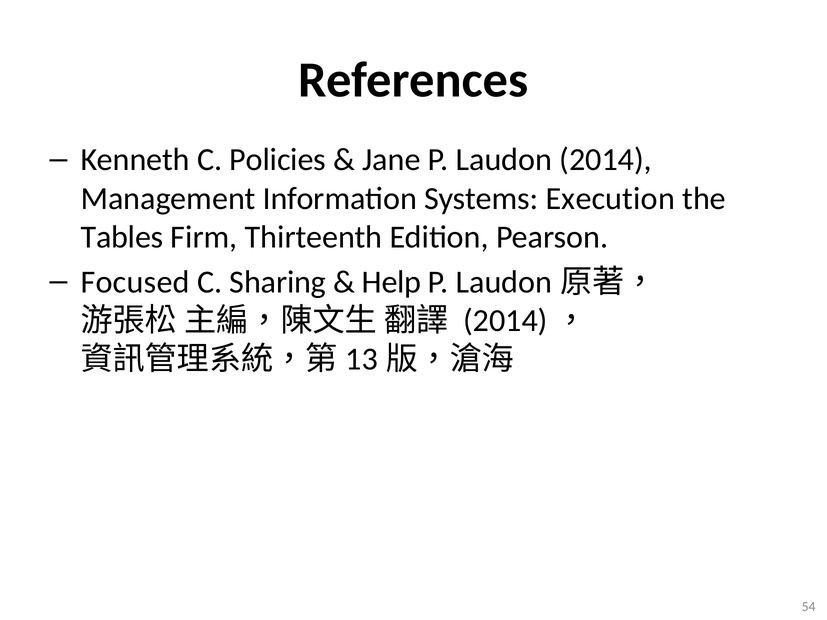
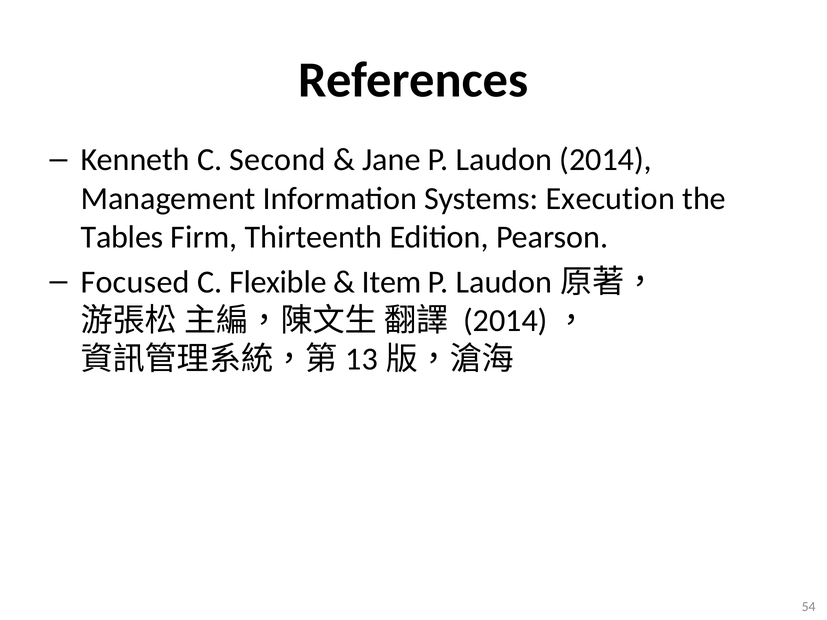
Policies: Policies -> Second (278, 160)
Sharing: Sharing -> Flexible (278, 282)
Help: Help -> Item (392, 282)
